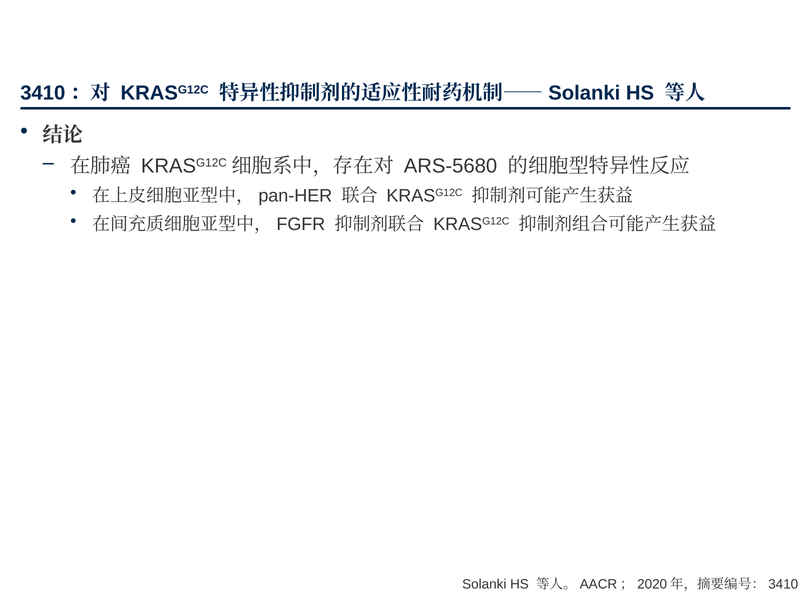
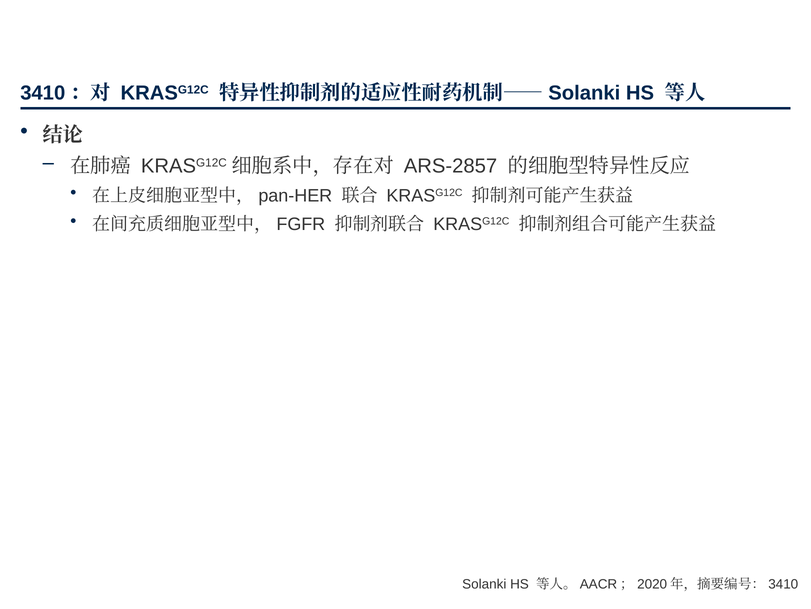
ARS-5680: ARS-5680 -> ARS-2857 (451, 166)
